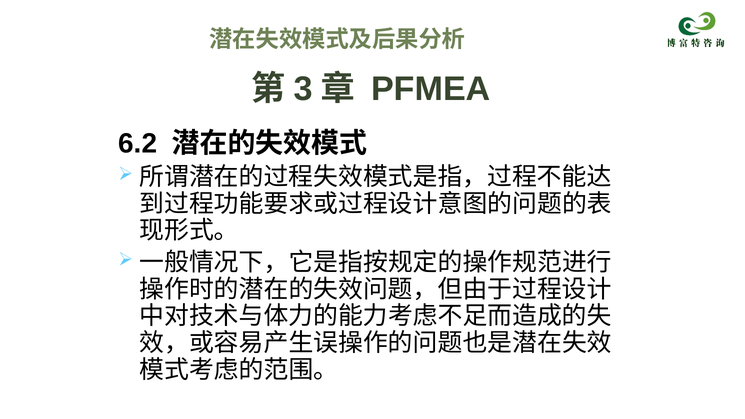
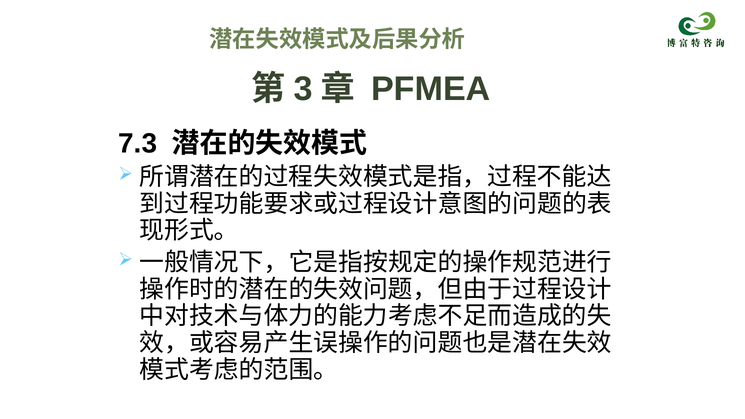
6.2: 6.2 -> 7.3 (138, 144)
